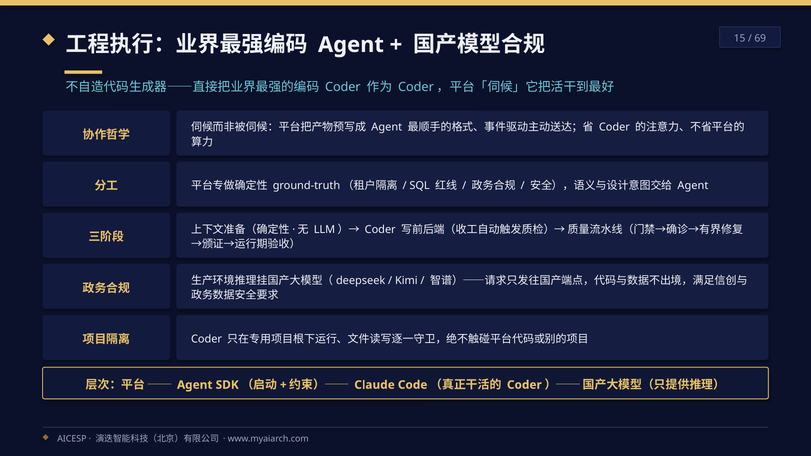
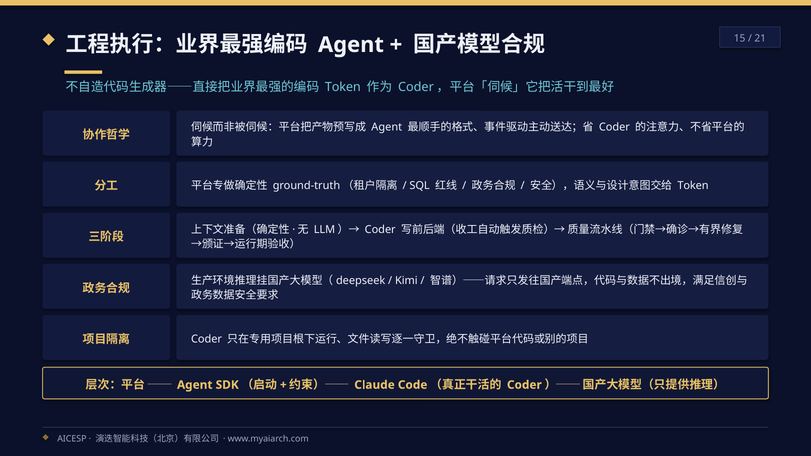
69: 69 -> 21 (760, 39)
Coder: Coder -> Token (343, 87)
Agent: Agent -> Token (693, 186)
